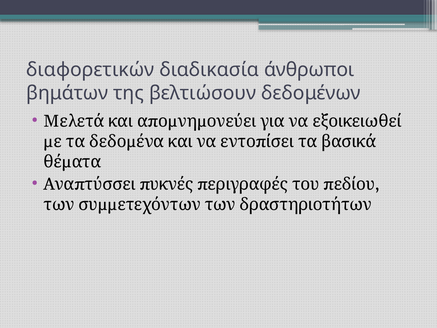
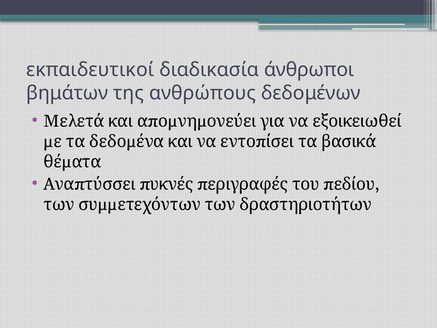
διαφορετικών: διαφορετικών -> εκπαιδευτικοί (90, 70)
βελτιώσουν: βελτιώσουν -> ανθρώπους (203, 93)
